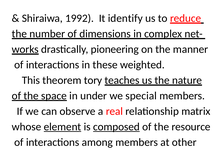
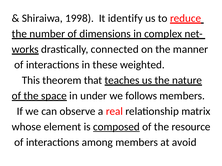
1992: 1992 -> 1998 (80, 18)
pioneering: pioneering -> connected (115, 49)
tory: tory -> that (93, 81)
special: special -> follows (141, 96)
element underline: present -> none (62, 127)
other: other -> avoid (184, 143)
